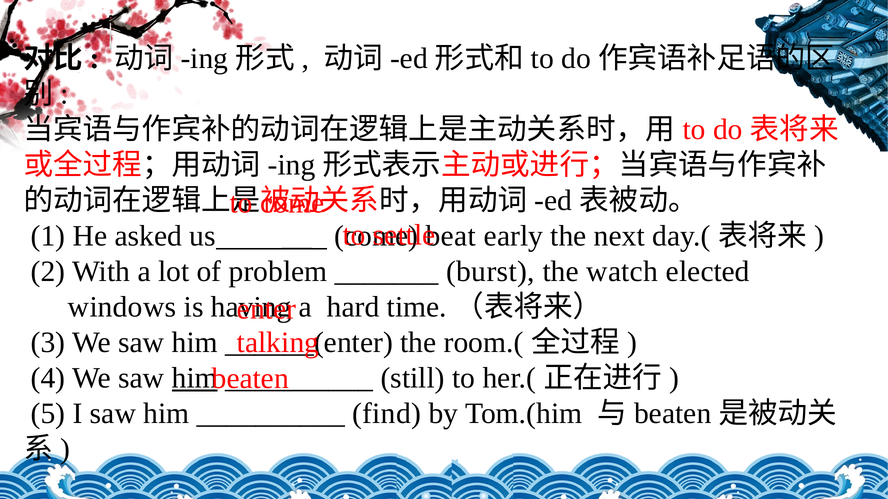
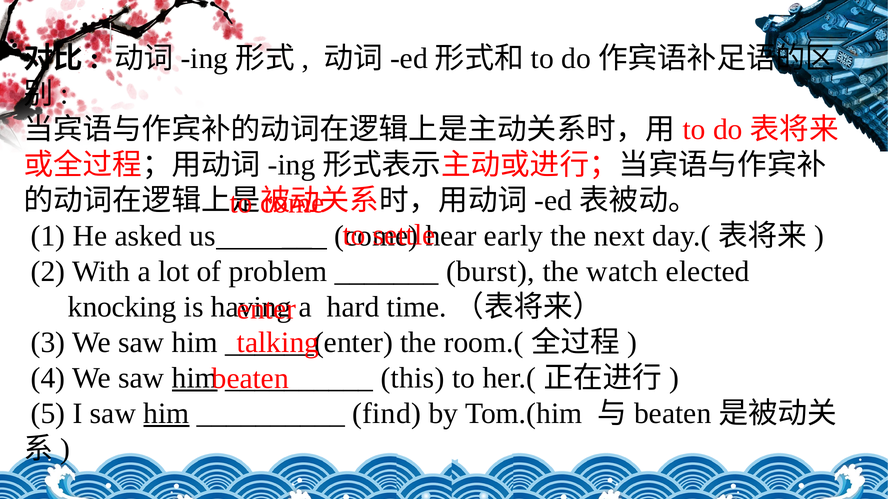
beat: beat -> hear (451, 236)
windows: windows -> knocking (122, 307)
still: still -> this (413, 378)
him underline: none -> present (166, 414)
